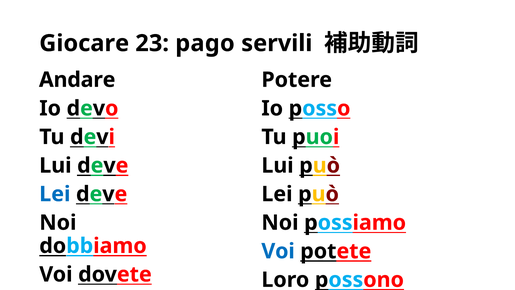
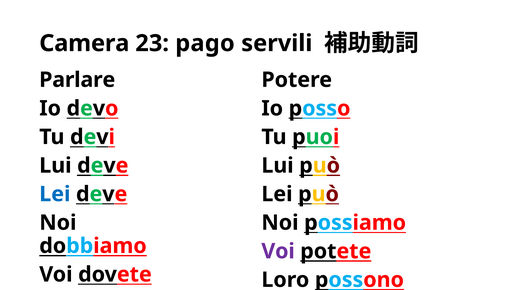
Giocare: Giocare -> Camera (84, 43)
Andare: Andare -> Parlare (77, 80)
Voi colour: blue -> purple (278, 251)
